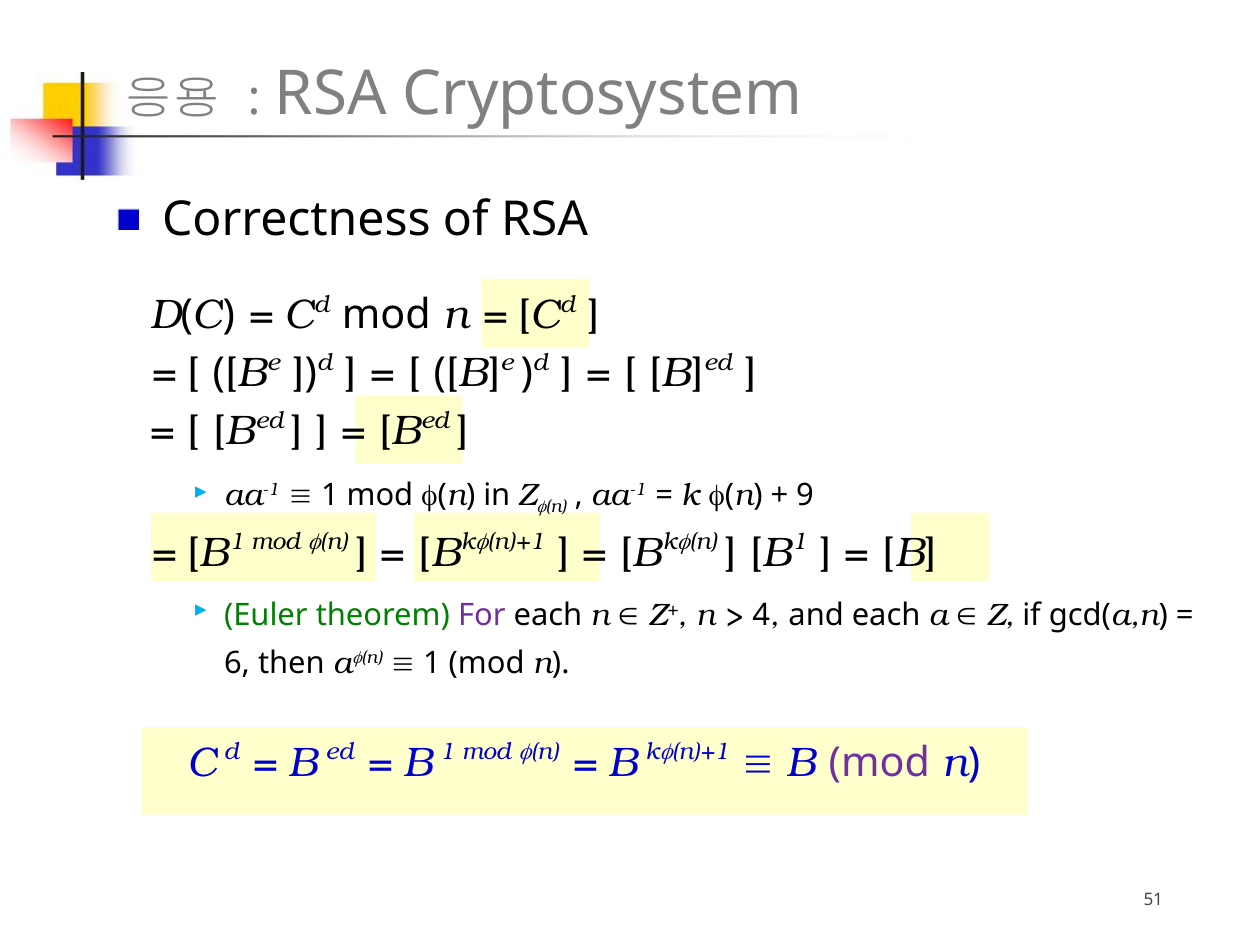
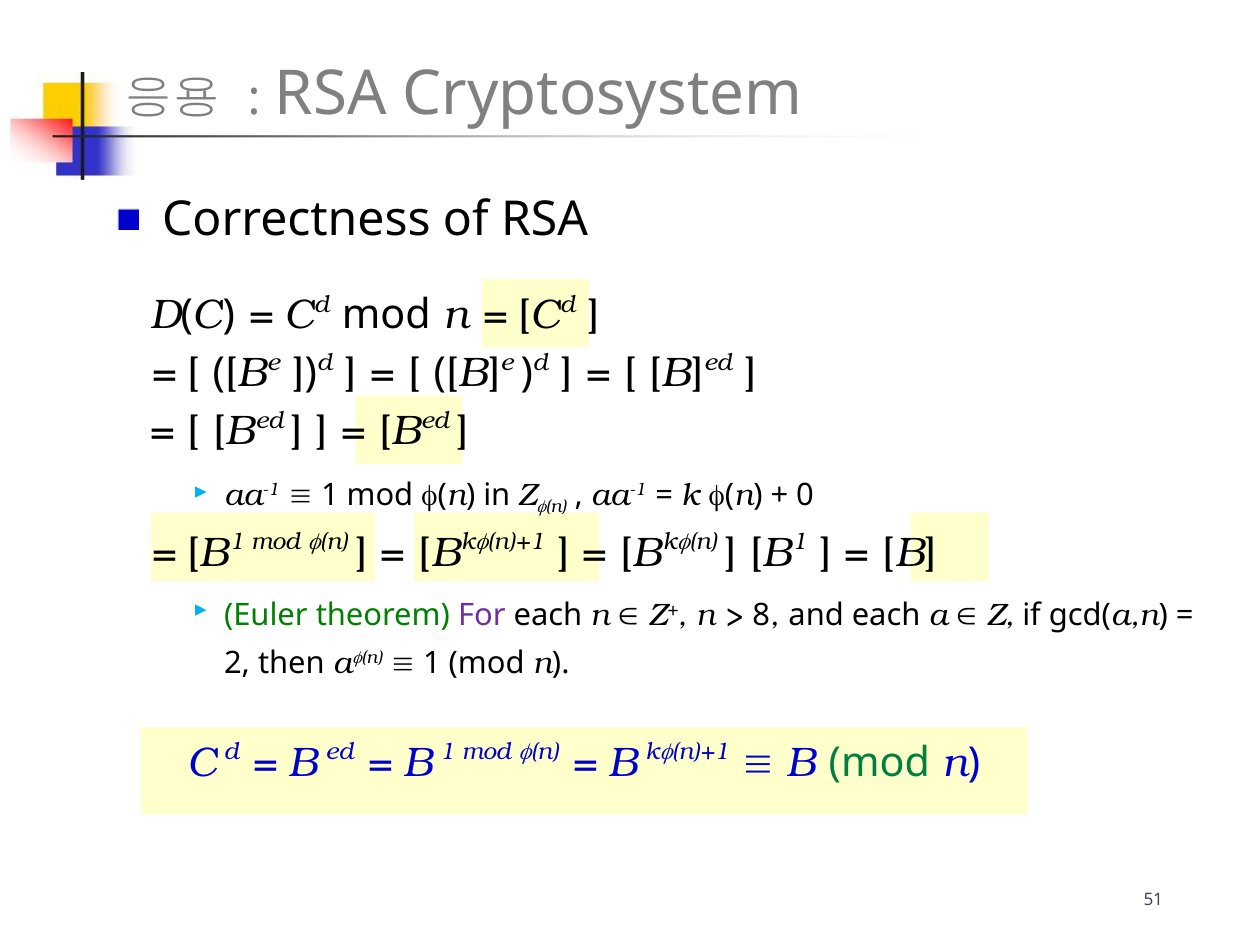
9: 9 -> 0 (805, 495)
4: 4 -> 8 (761, 615)
6: 6 -> 2 (237, 663)
mod colour: purple -> green (879, 762)
